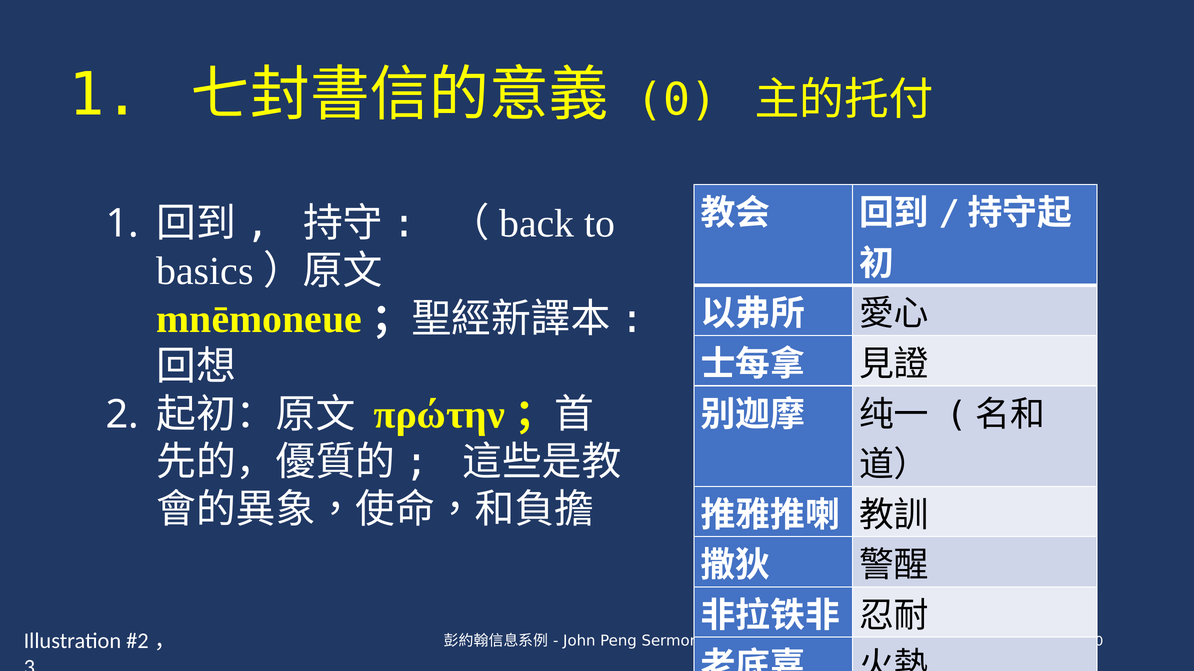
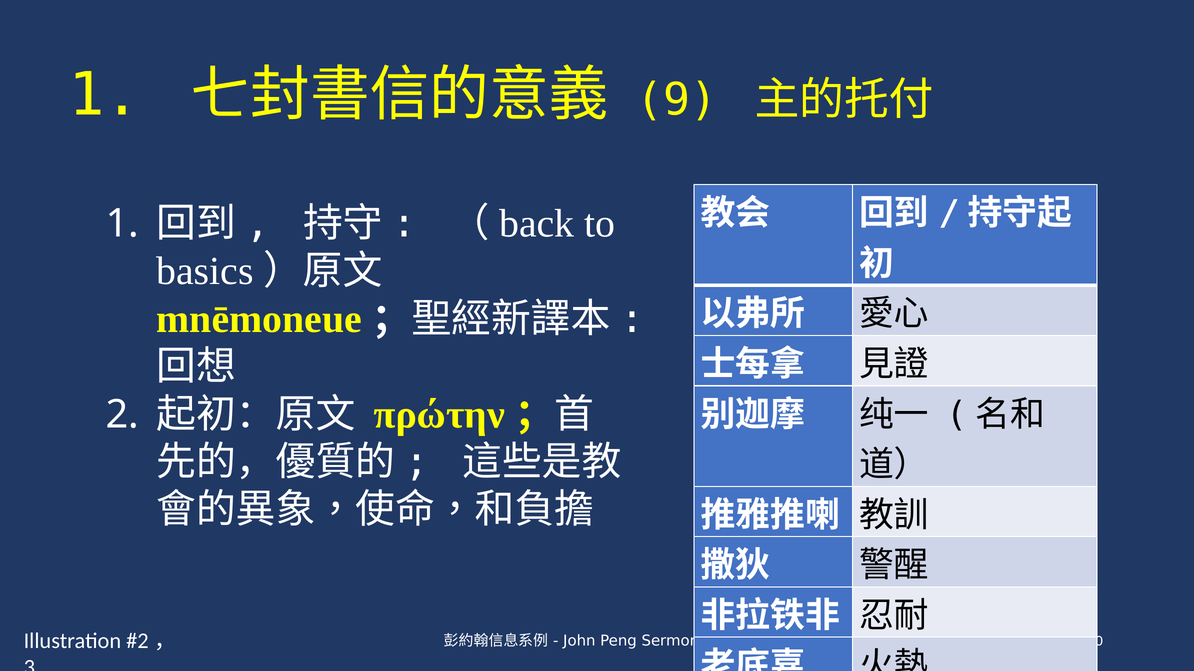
0: 0 -> 9 (677, 100)
